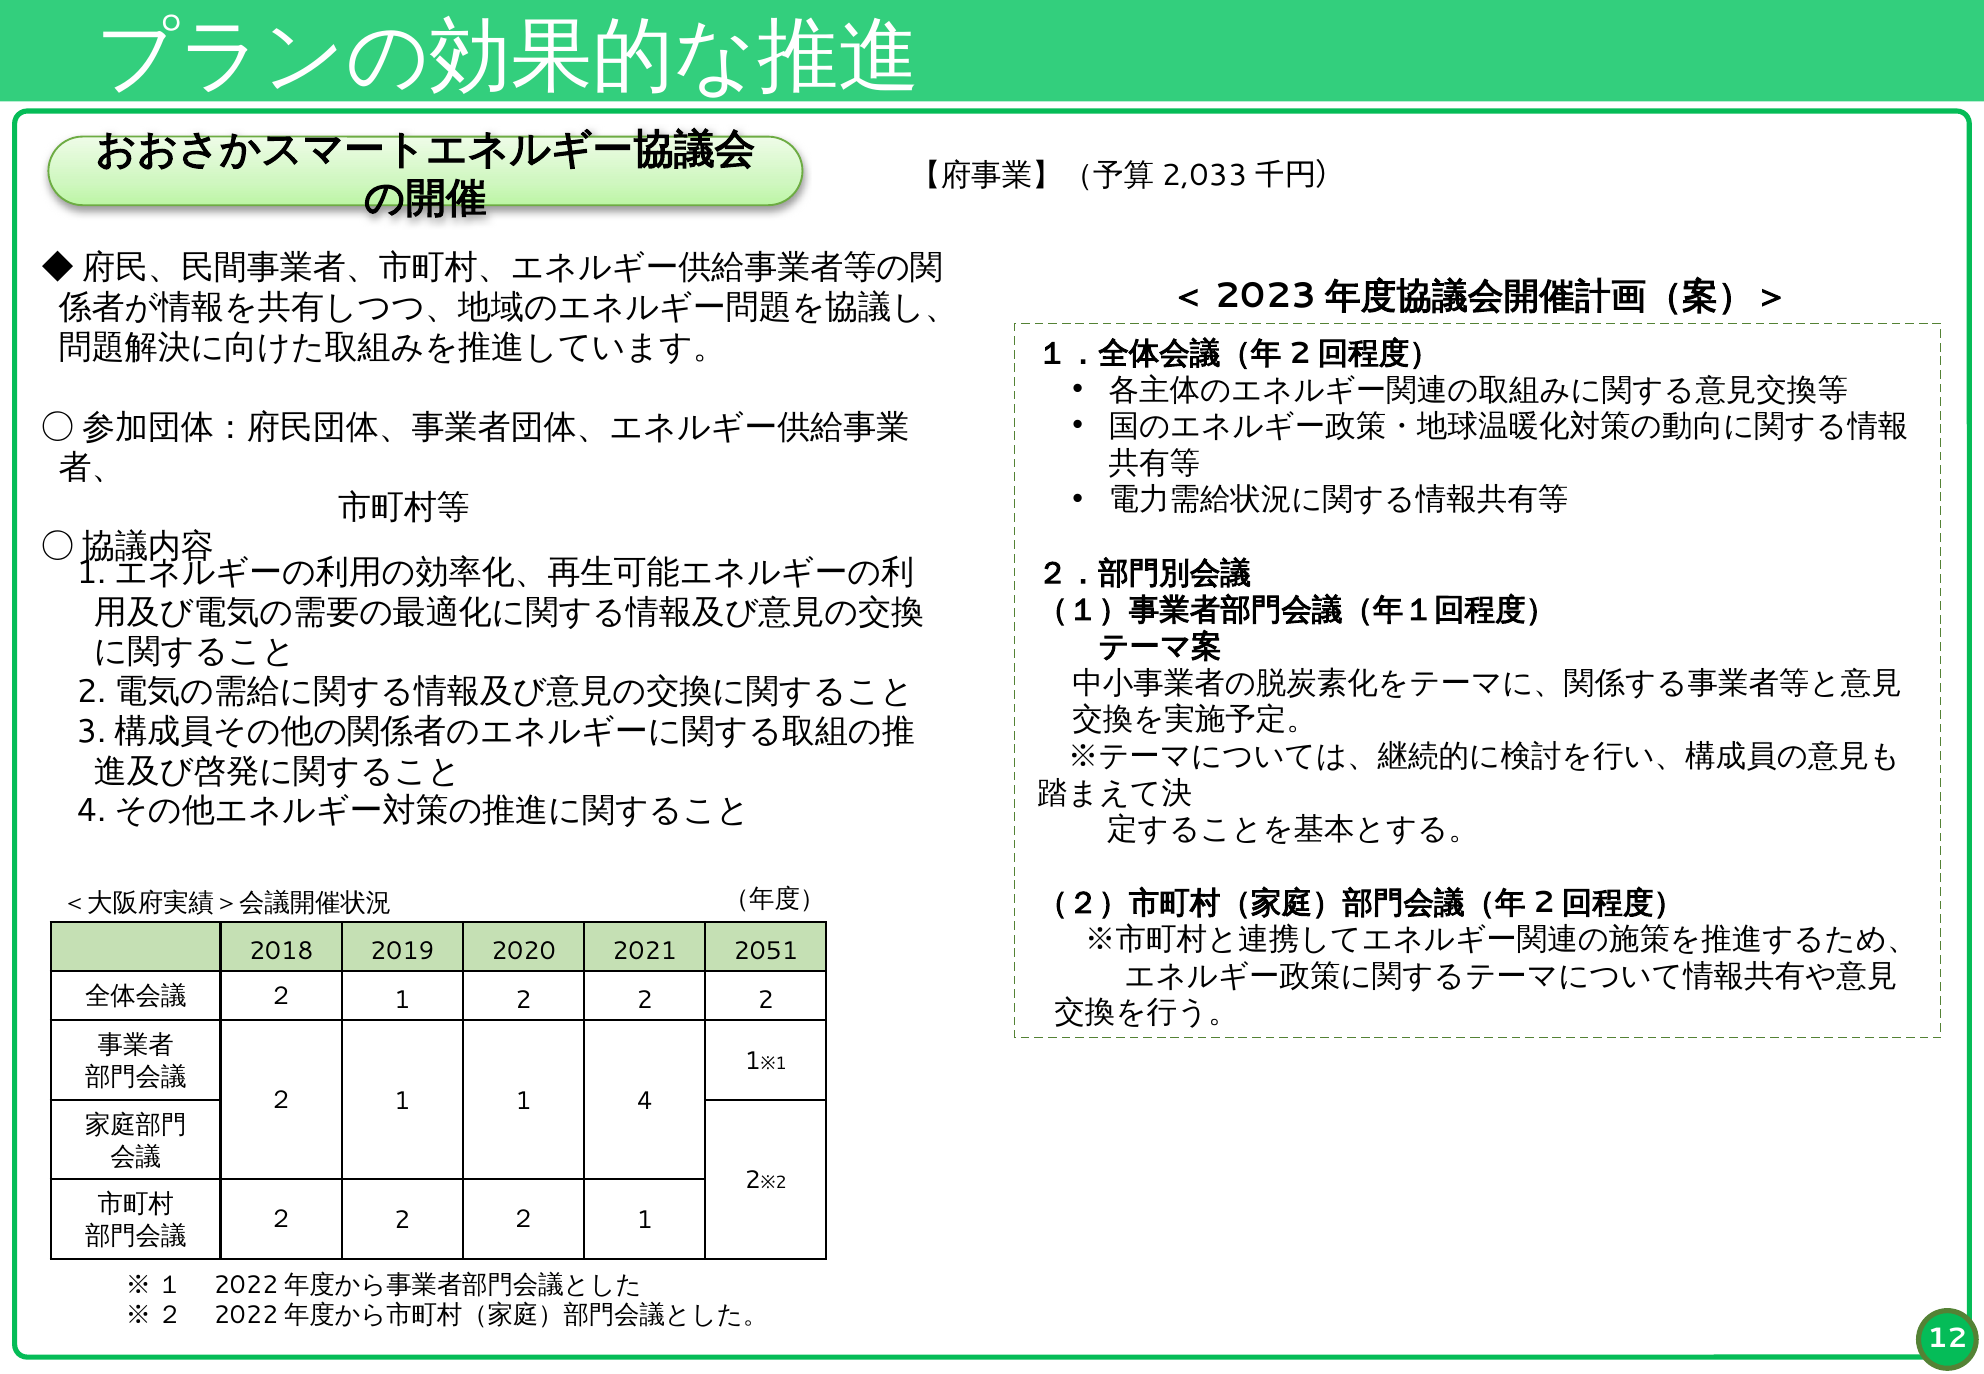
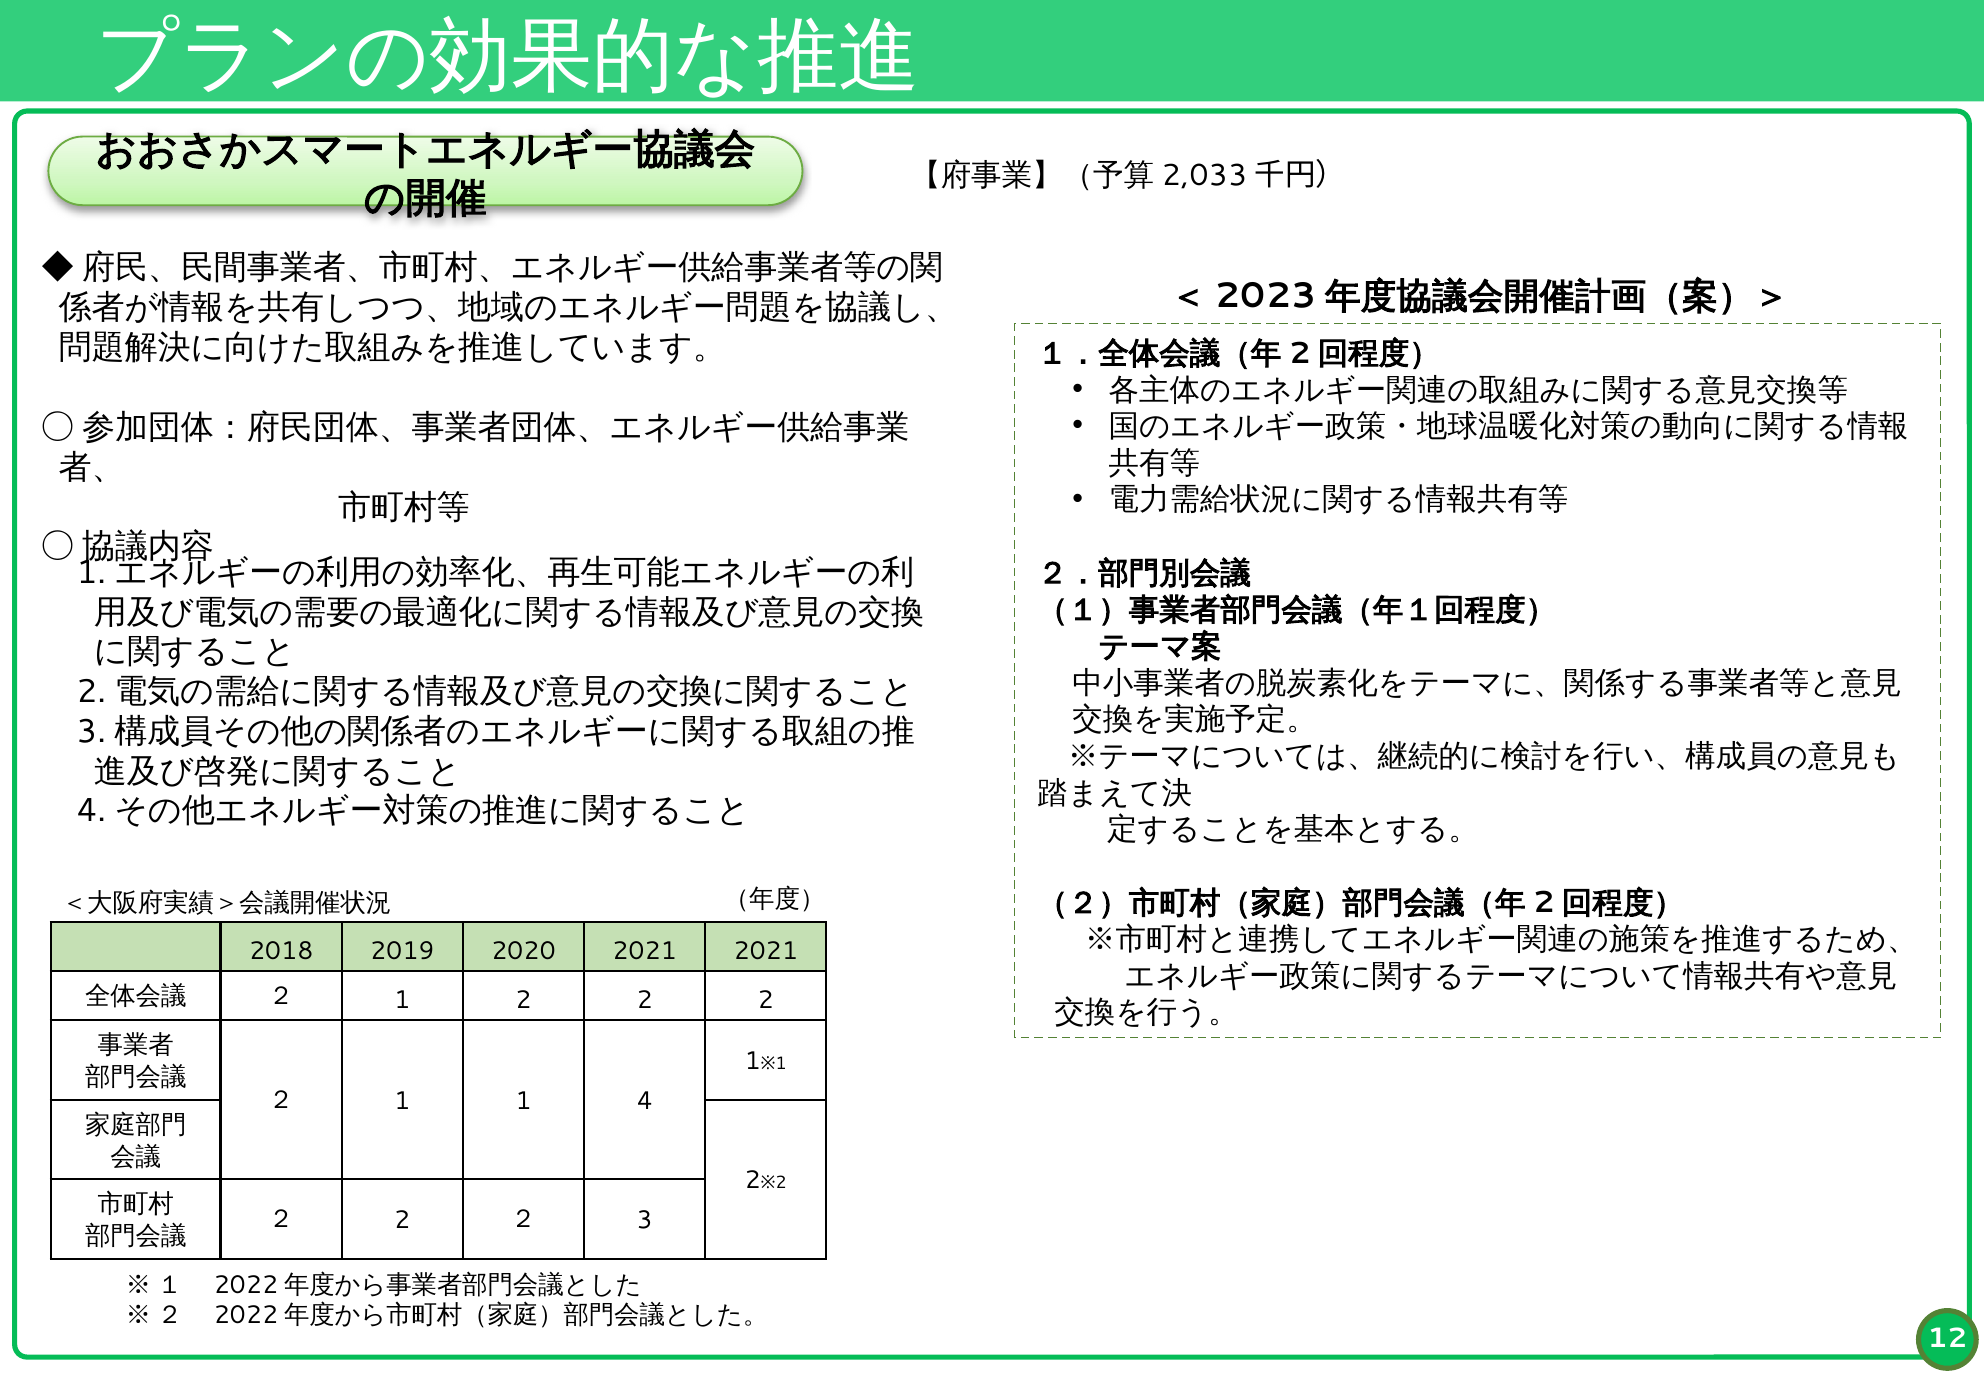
2021 2051: 2051 -> 2021 (766, 950)
2 ２ 1: 1 -> 3 (645, 1220)
